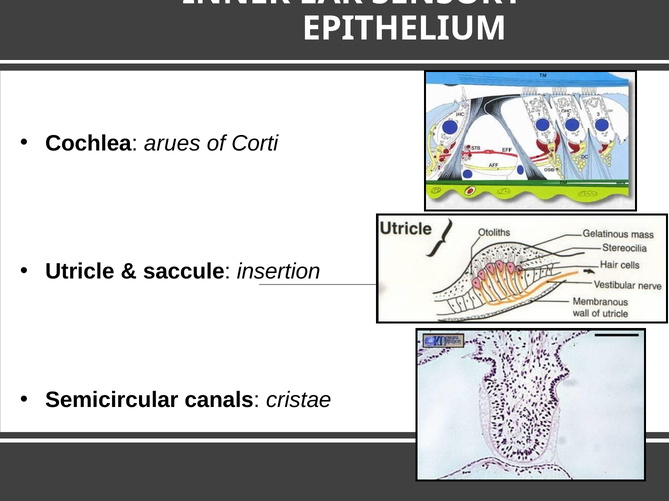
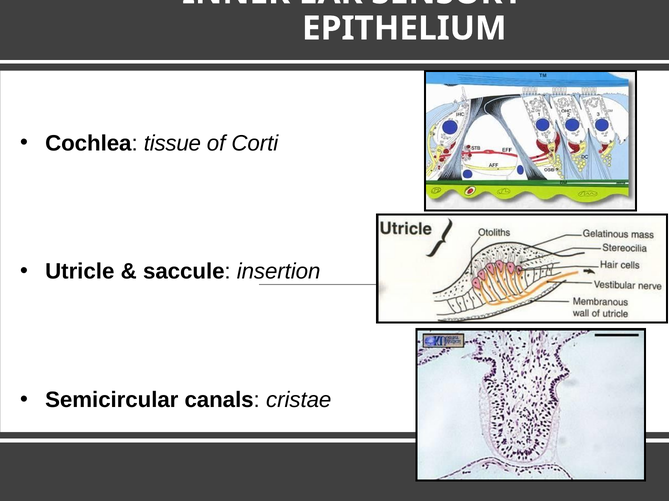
arues: arues -> tissue (172, 144)
